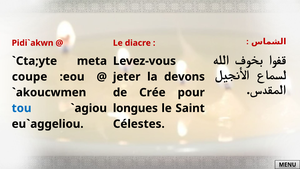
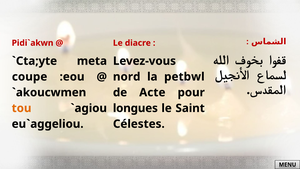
jeter: jeter -> nord (127, 77)
devons: devons -> petbwl (184, 77)
Crée: Crée -> Acte (152, 92)
tou colour: blue -> orange (22, 108)
